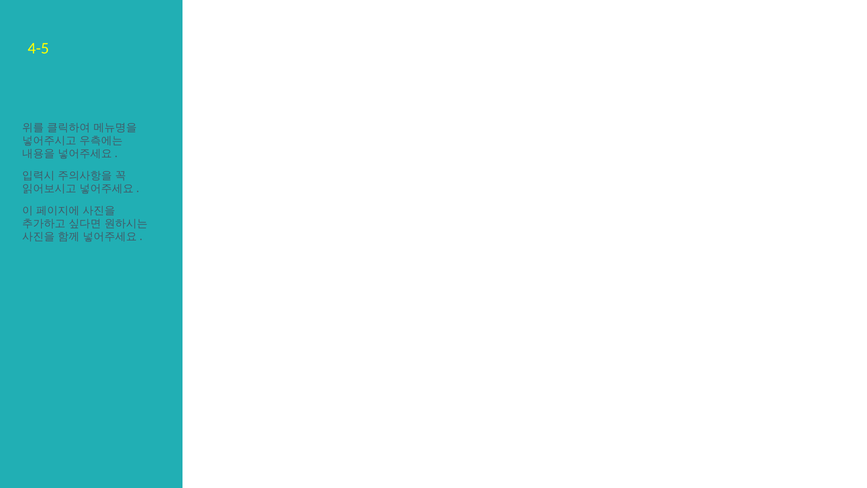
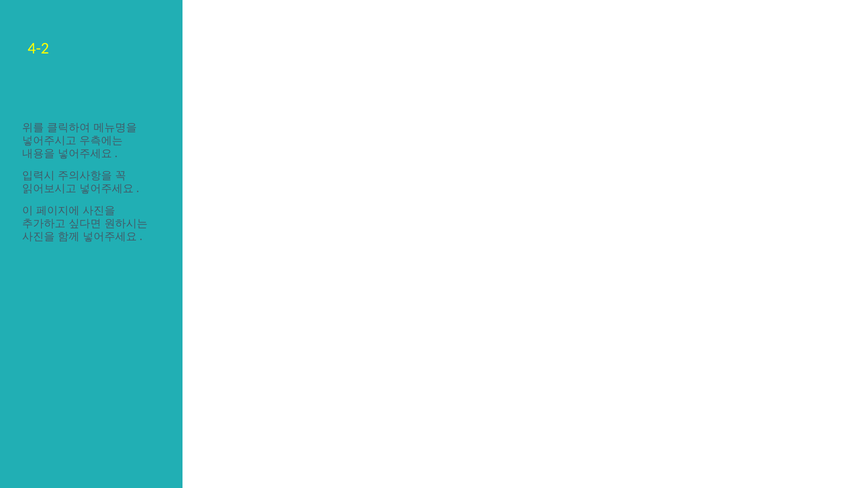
4-5: 4-5 -> 4-2 (38, 48)
